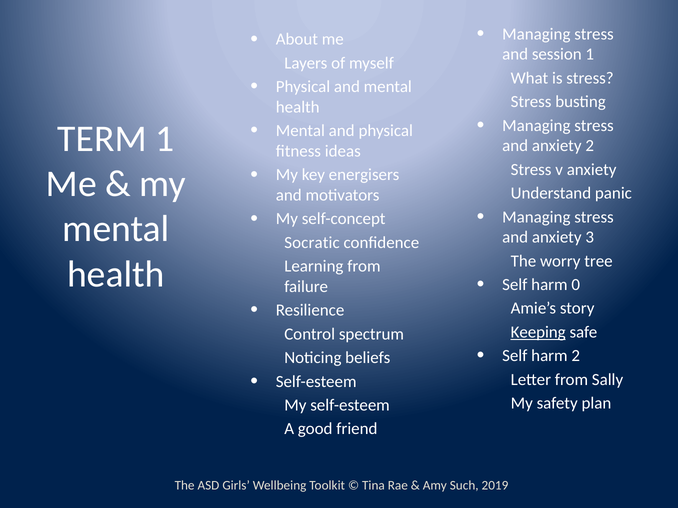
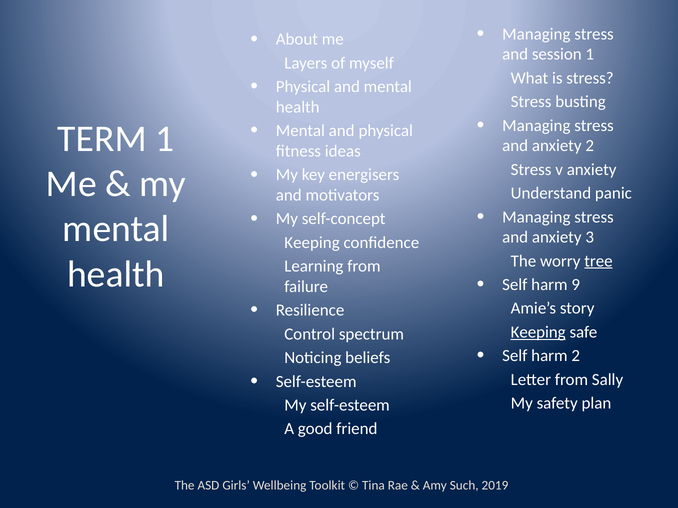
Socratic: Socratic -> Keeping (312, 243)
tree underline: none -> present (598, 261)
0: 0 -> 9 (576, 285)
